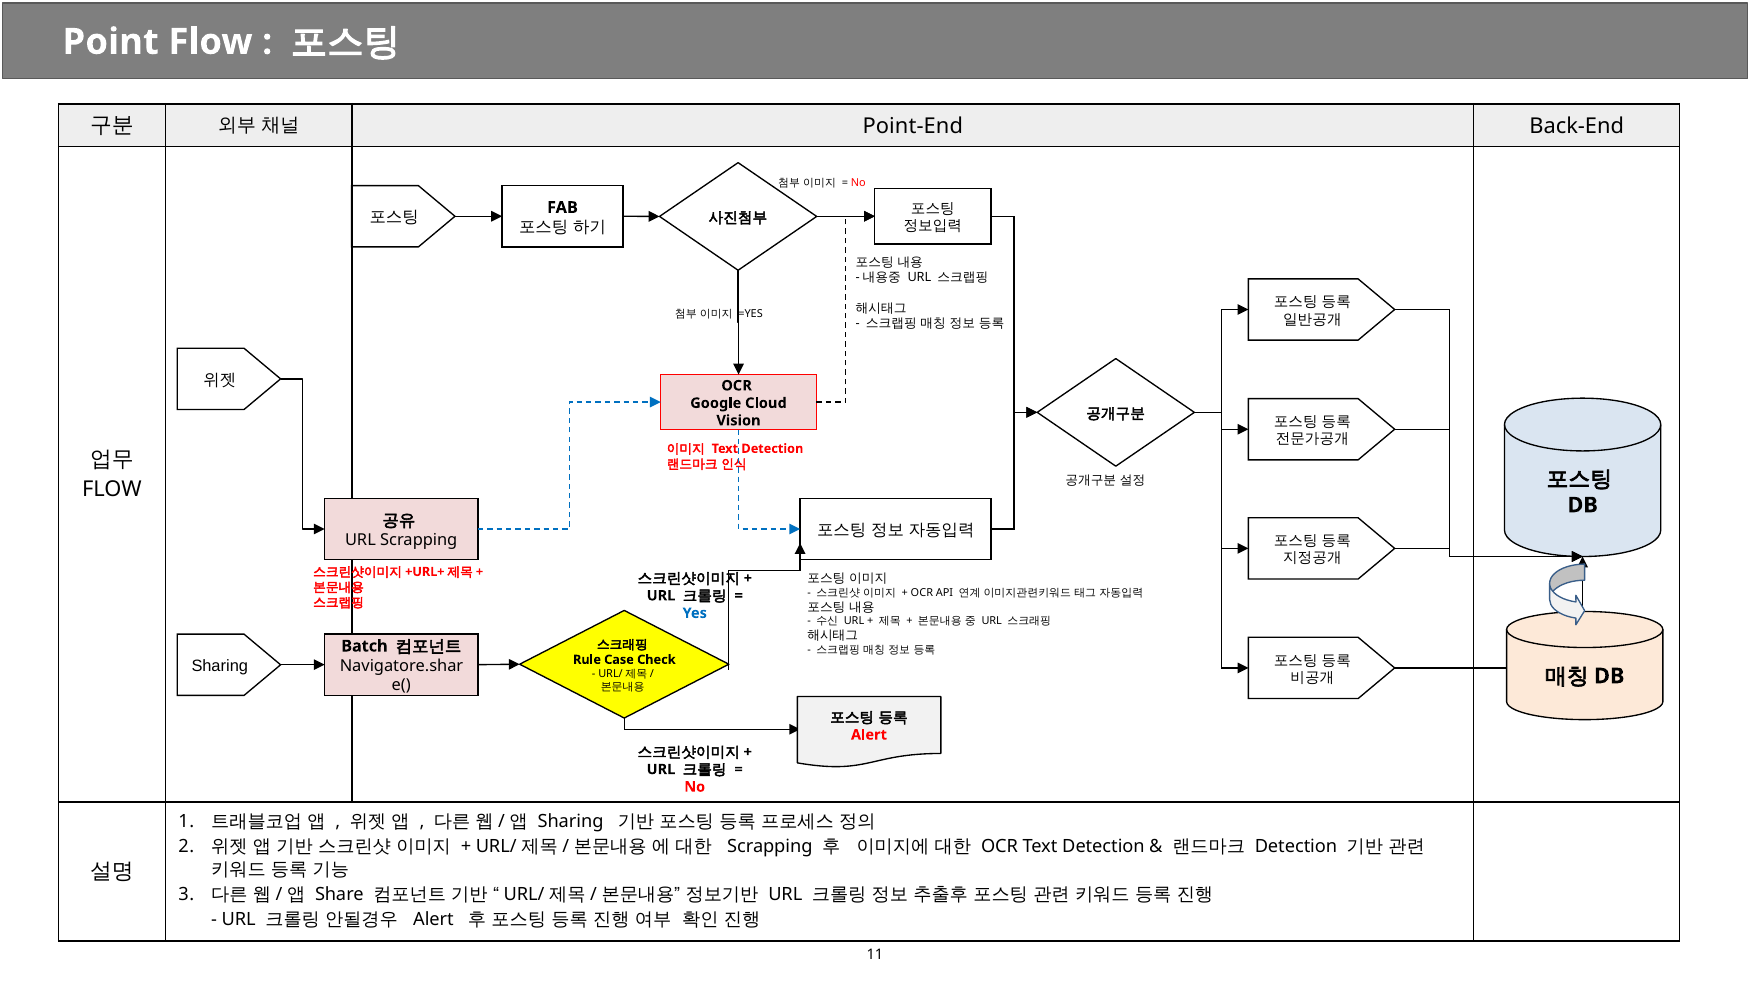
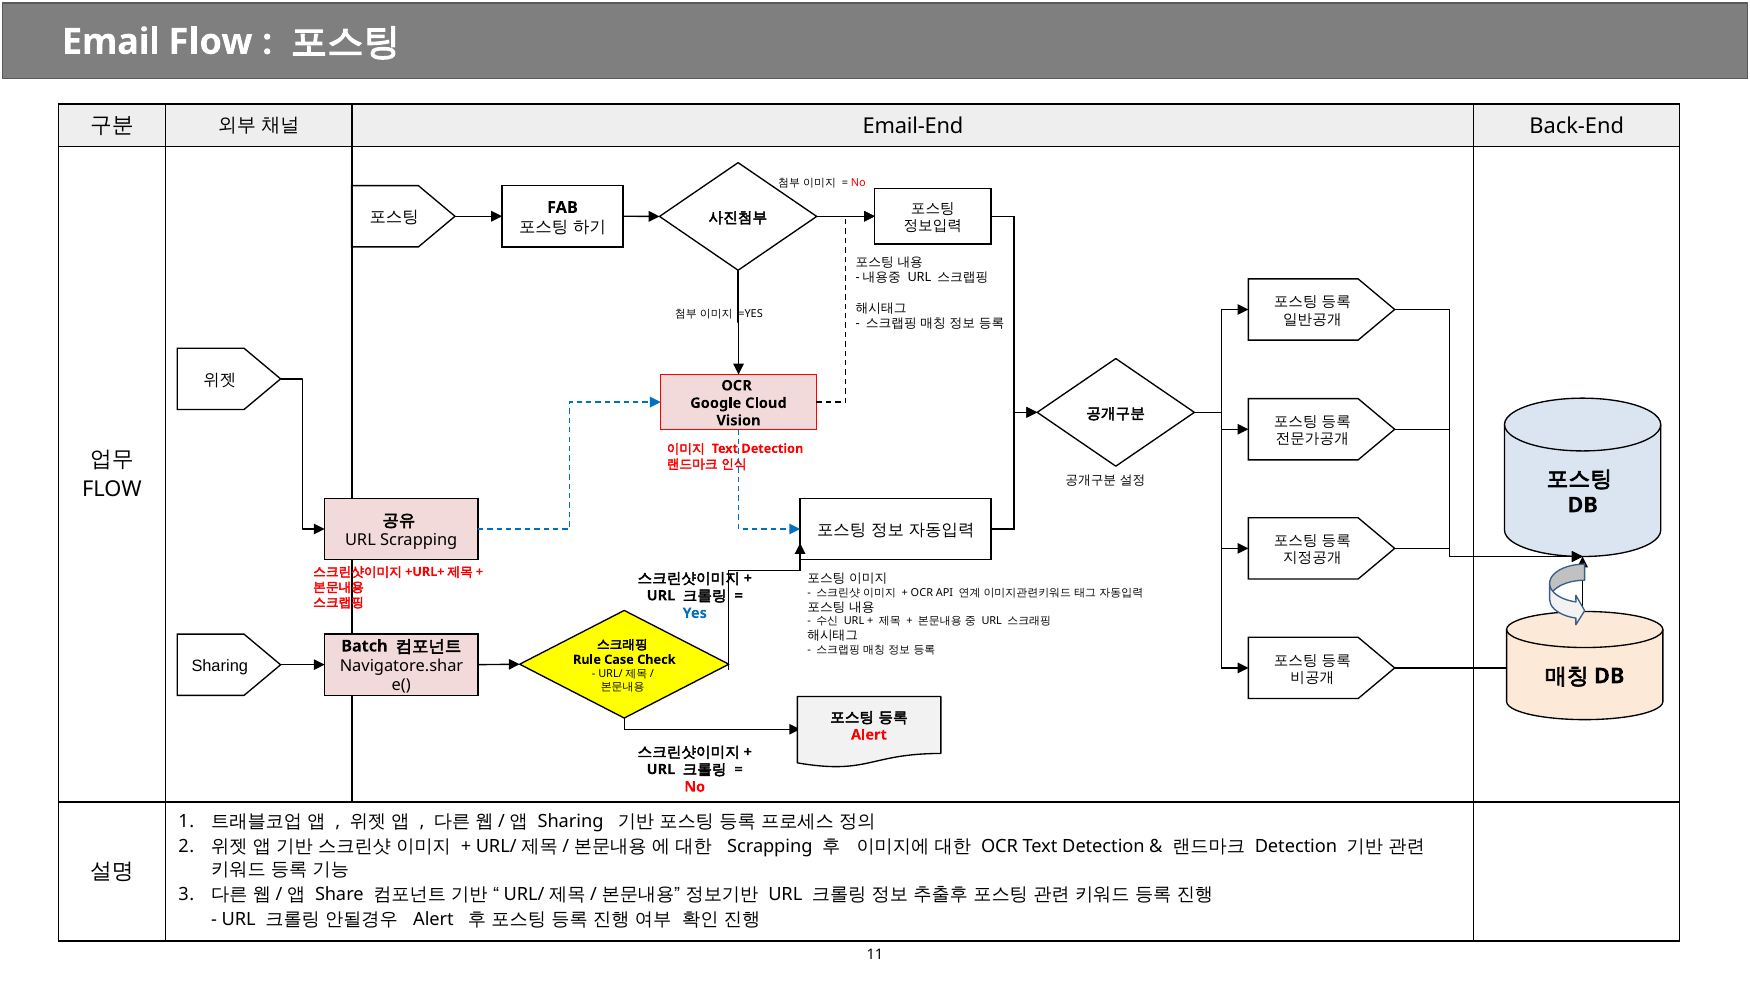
Point: Point -> Email (111, 42)
Point-End: Point-End -> Email-End (913, 127)
